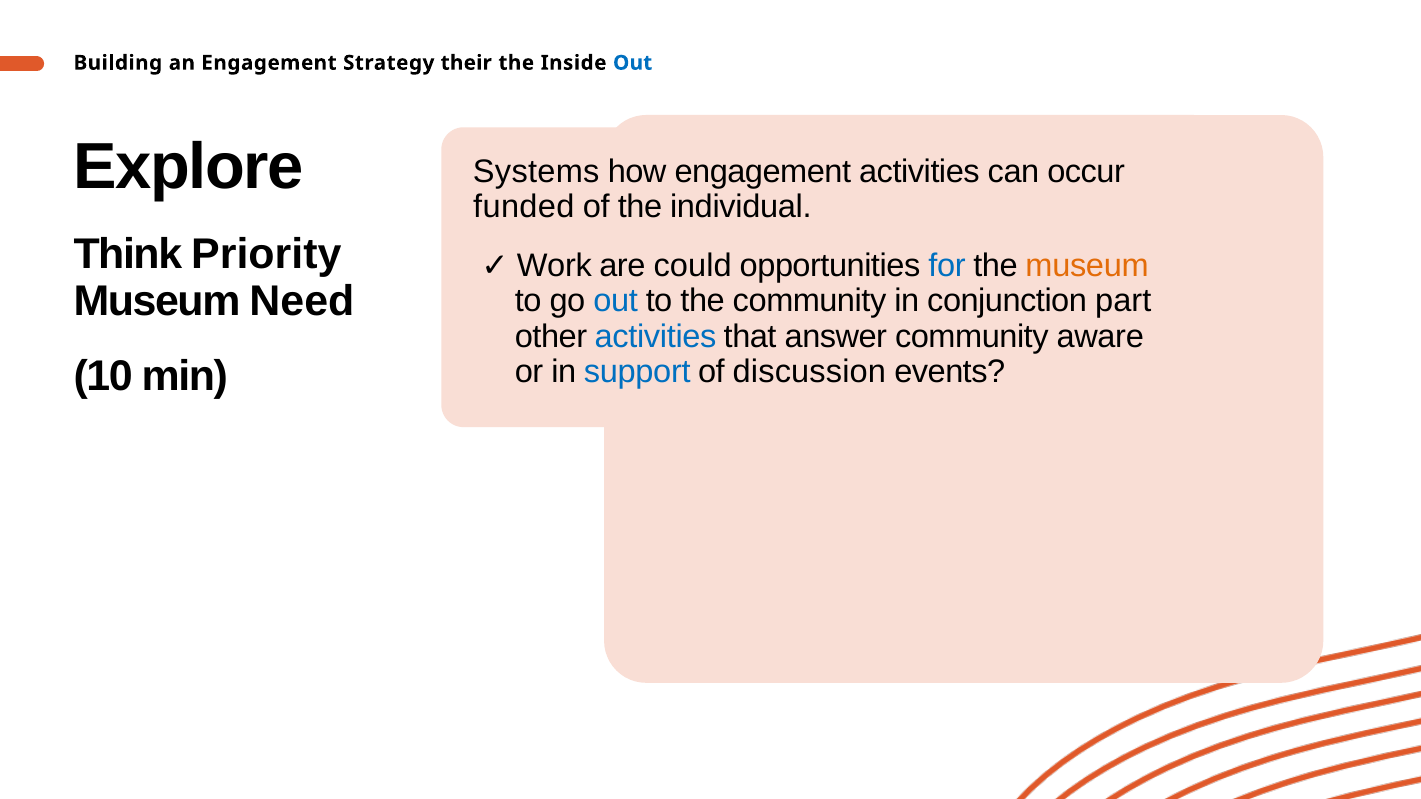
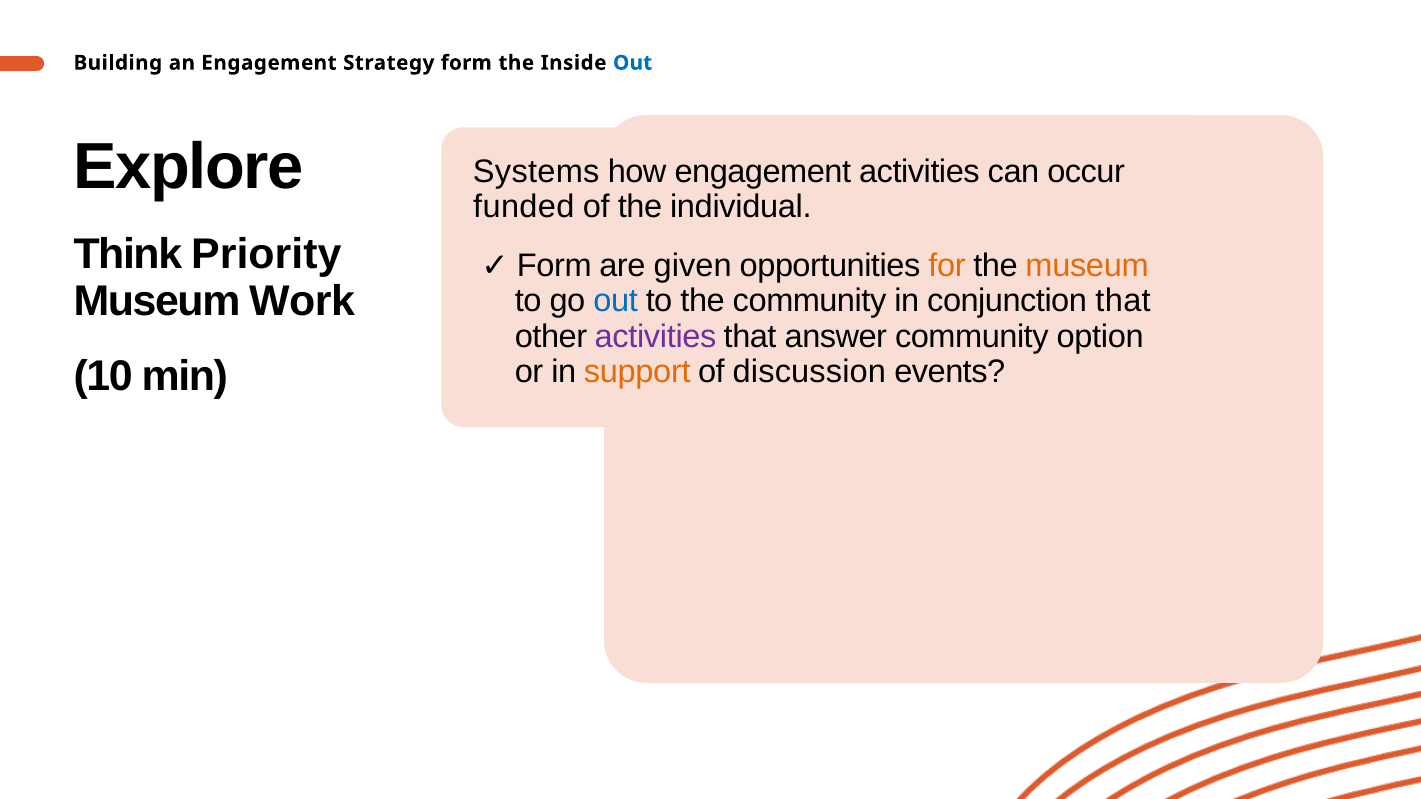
Strategy their: their -> form (466, 63)
Work: Work -> Form (554, 266)
could: could -> given (693, 266)
for colour: blue -> orange (947, 266)
Need: Need -> Work (302, 301)
conjunction part: part -> that (1123, 301)
activities colour: blue -> purple (656, 337)
aware: aware -> option (1100, 337)
support colour: blue -> orange (637, 372)
